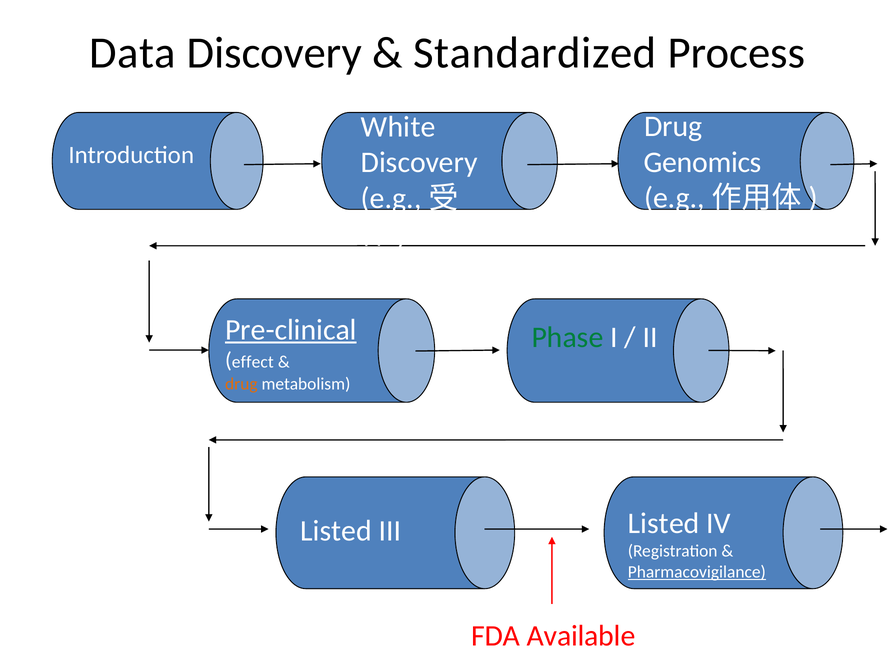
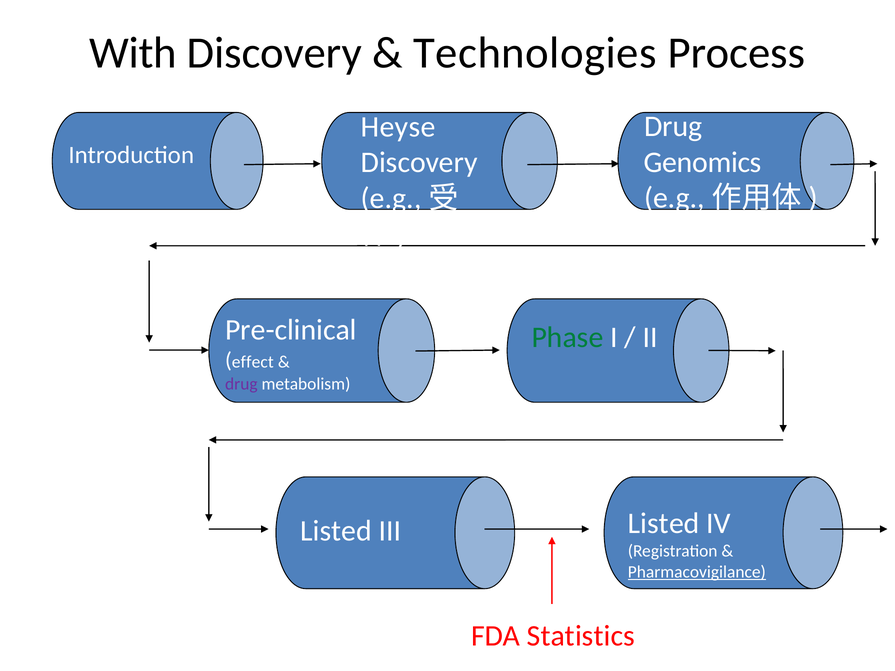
Data: Data -> With (133, 53)
Standardized: Standardized -> Technologies (535, 53)
White: White -> Heyse (398, 127)
Pre-clinical underline: present -> none (291, 330)
drug colour: orange -> purple (241, 384)
Available: Available -> Statistics (581, 636)
